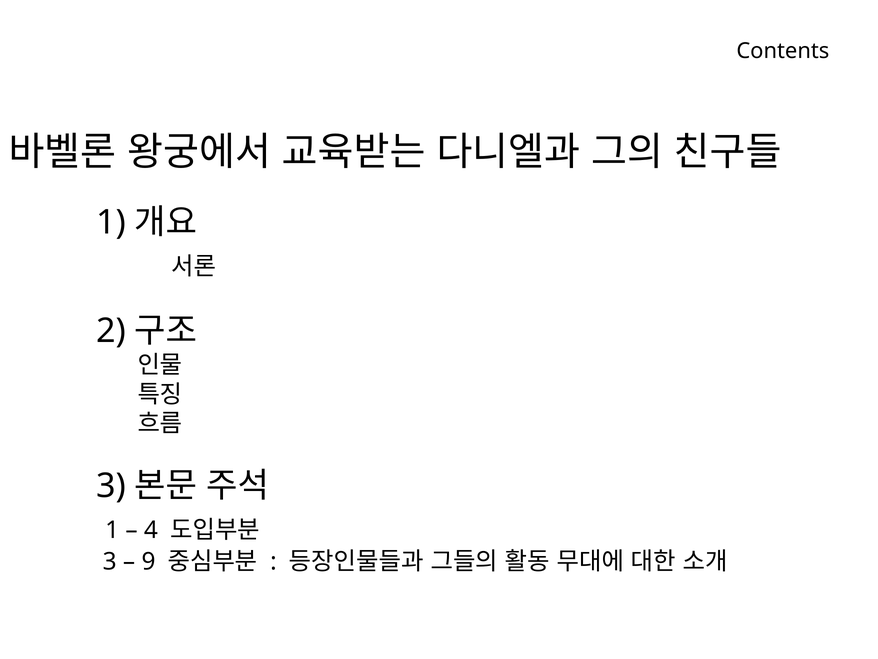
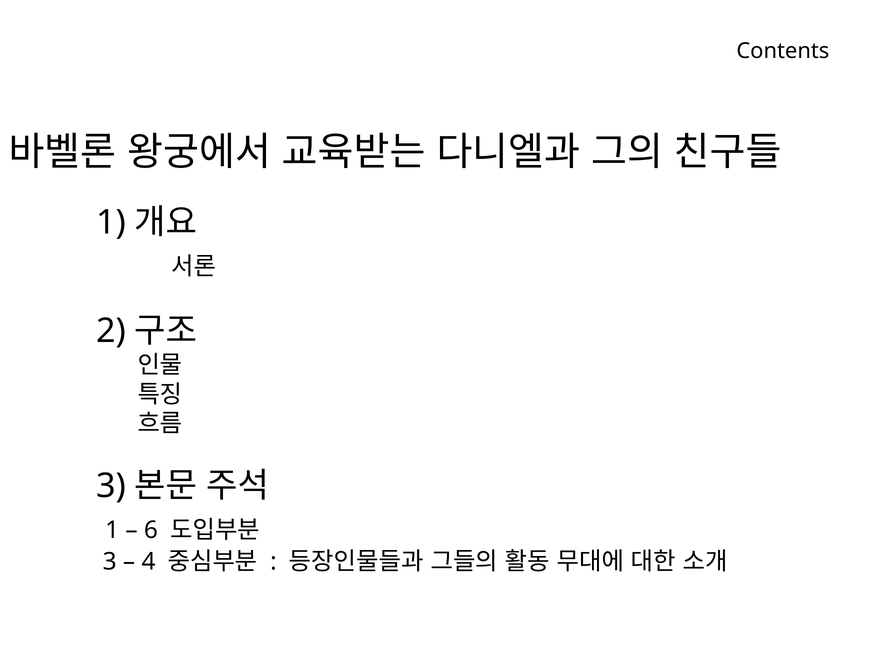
4: 4 -> 6 (151, 530)
9: 9 -> 4 (148, 561)
